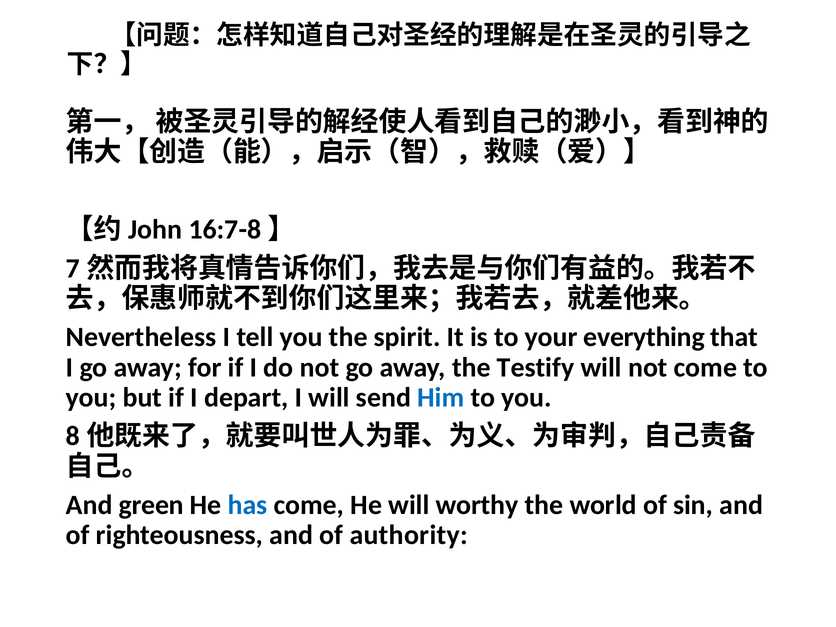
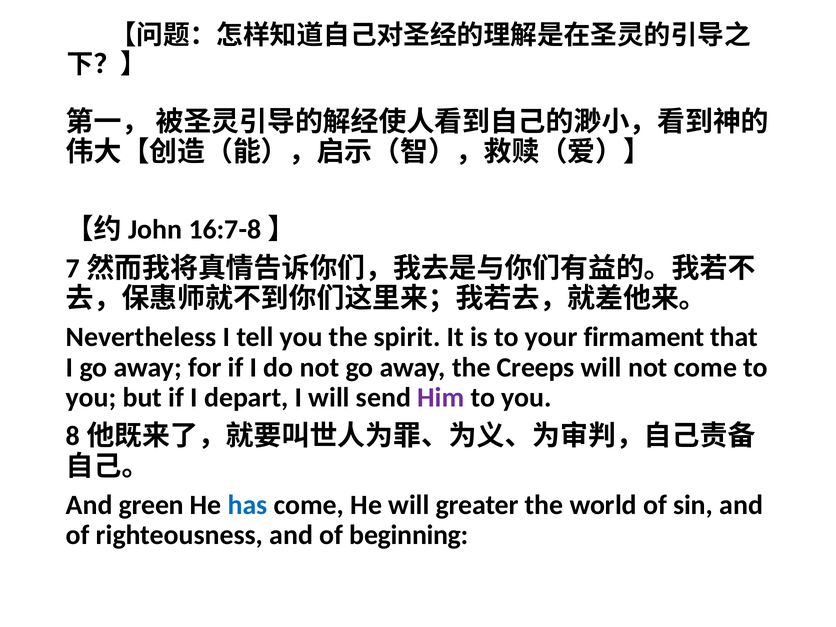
everything: everything -> firmament (644, 337)
Testify: Testify -> Creeps (536, 367)
Him colour: blue -> purple (441, 397)
worthy: worthy -> greater (477, 505)
authority: authority -> beginning (409, 535)
